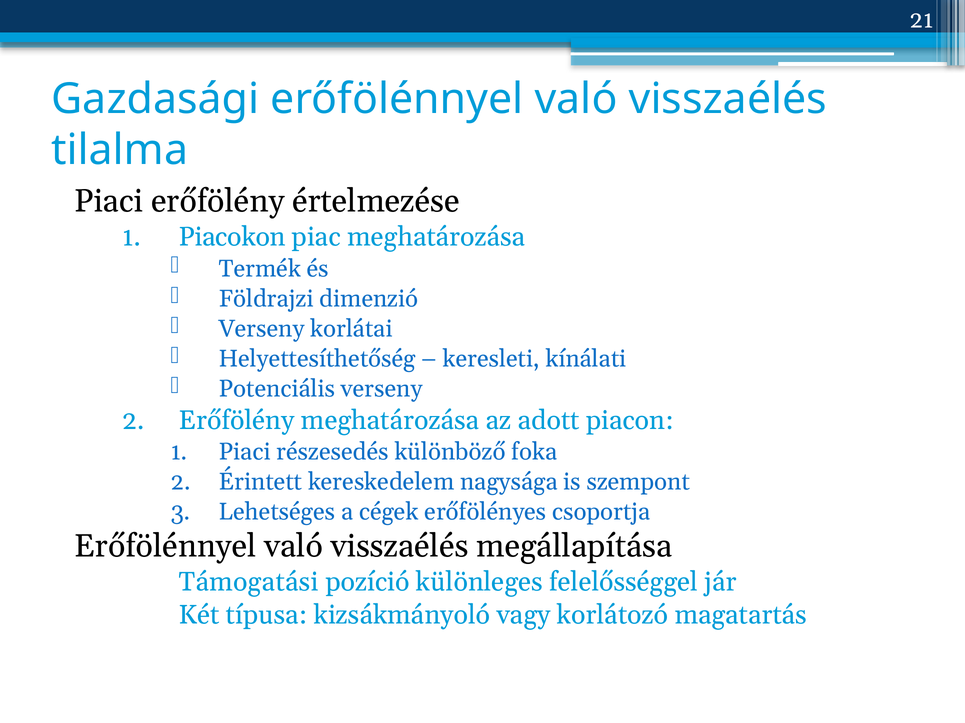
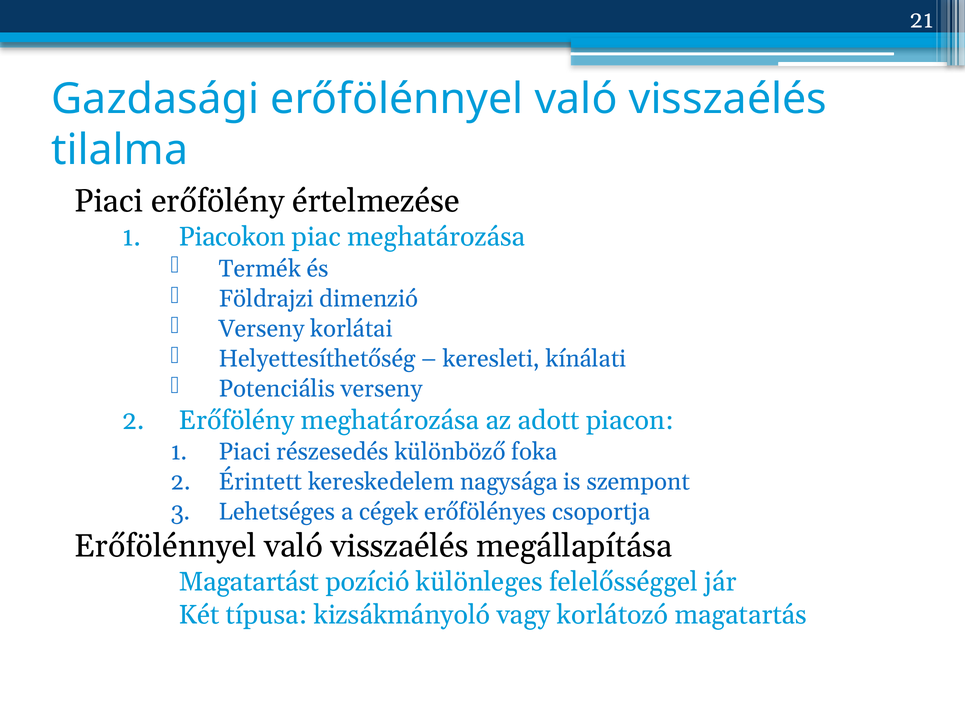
Támogatási: Támogatási -> Magatartást (249, 583)
